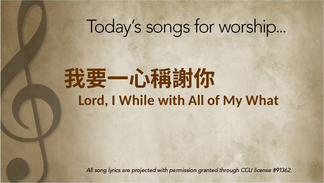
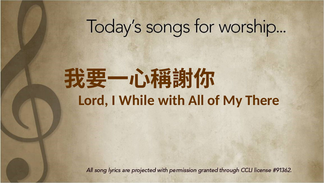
What: What -> There (262, 100)
